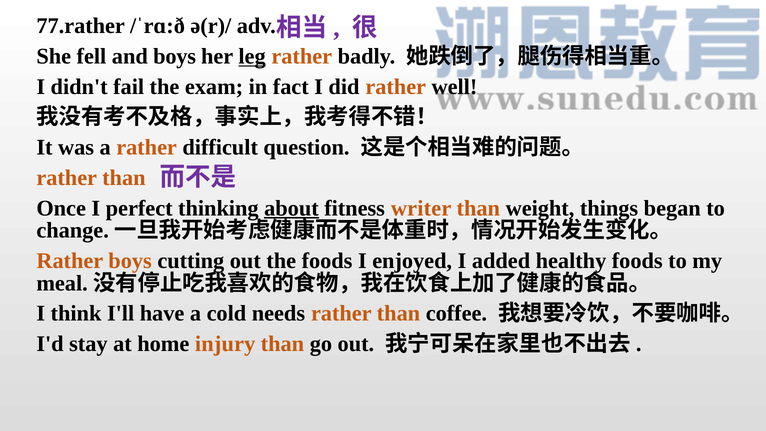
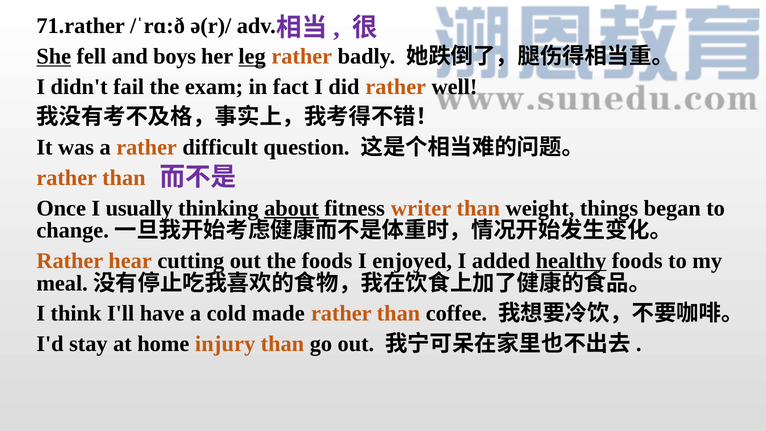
77.rather: 77.rather -> 71.rather (81, 26)
She underline: none -> present (54, 56)
perfect: perfect -> usually (139, 208)
Rather boys: boys -> hear (130, 261)
healthy underline: none -> present (571, 261)
needs: needs -> made (278, 313)
